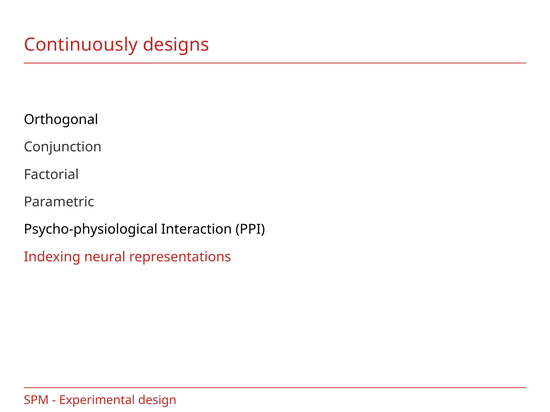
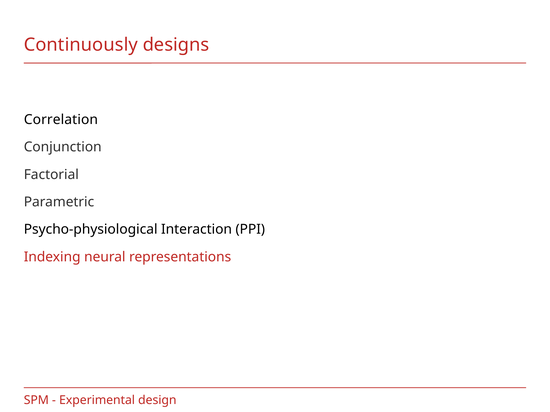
Orthogonal: Orthogonal -> Correlation (61, 120)
